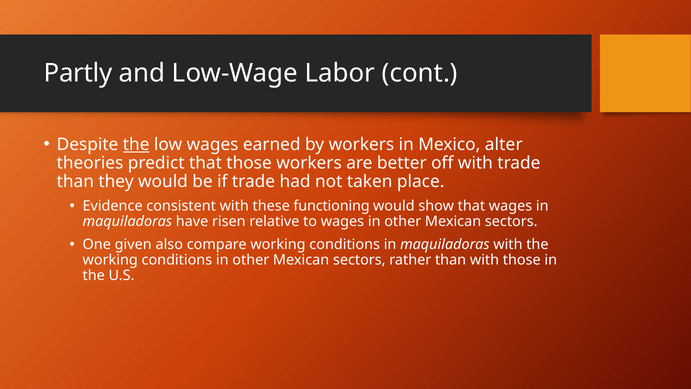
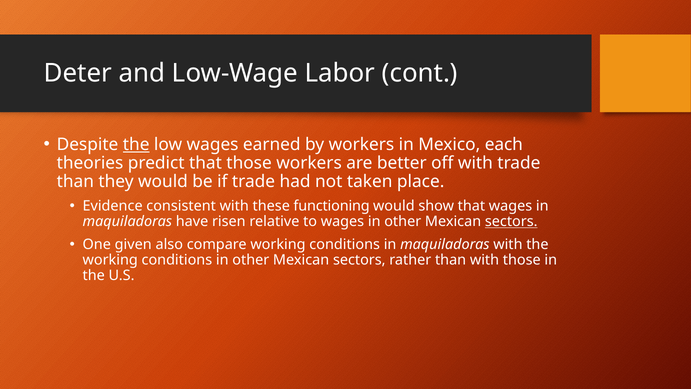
Partly: Partly -> Deter (78, 73)
alter: alter -> each (504, 144)
sectors underline: none -> present (511, 221)
